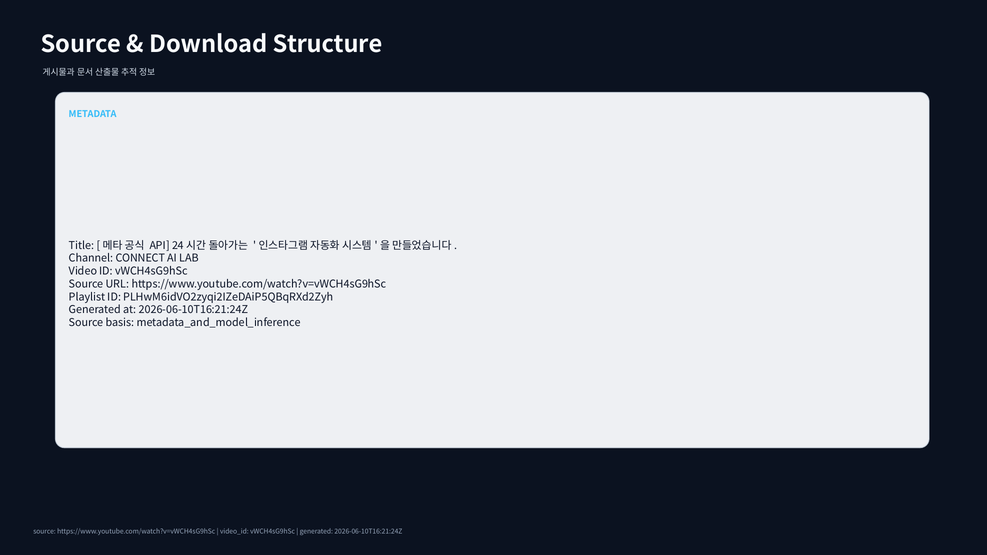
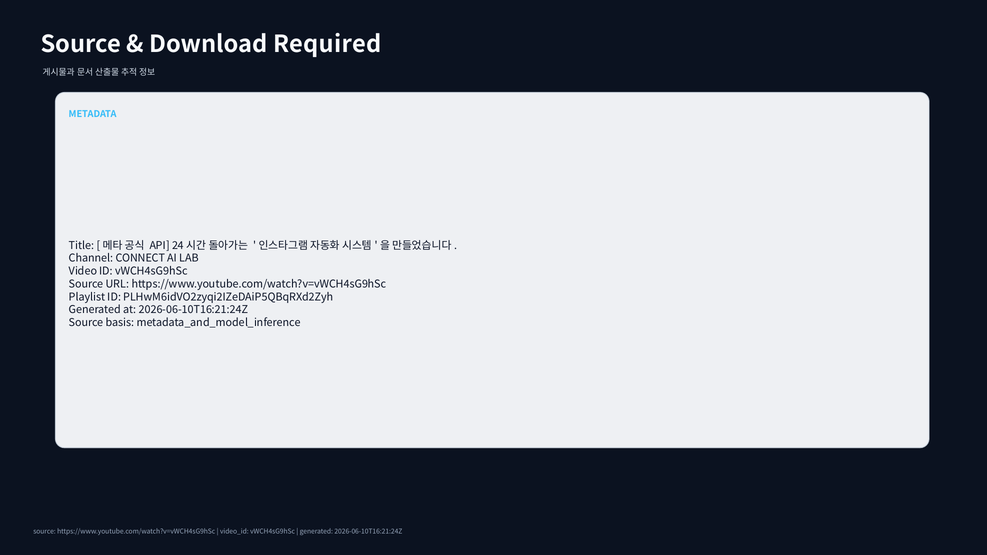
Structure: Structure -> Required (327, 44)
